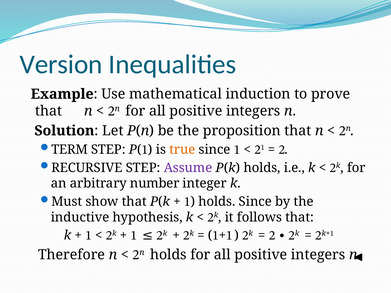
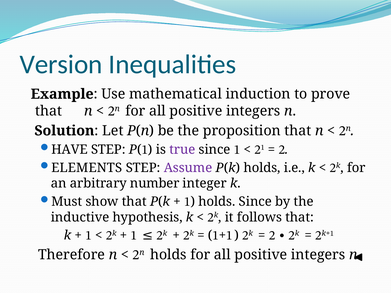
TERM: TERM -> HAVE (69, 150)
true colour: orange -> purple (182, 150)
RECURSIVE: RECURSIVE -> ELEMENTS (87, 168)
